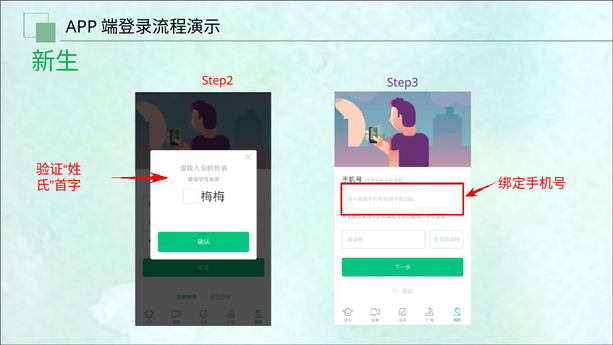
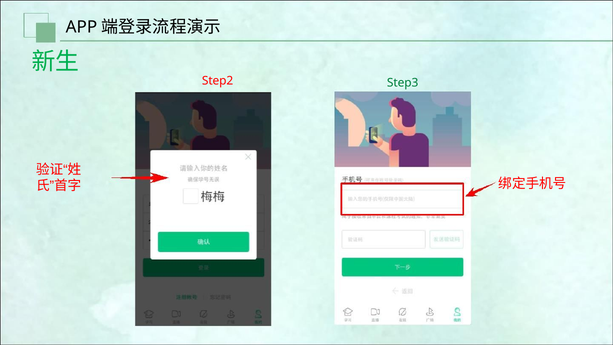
Step3 colour: purple -> green (403, 83)
